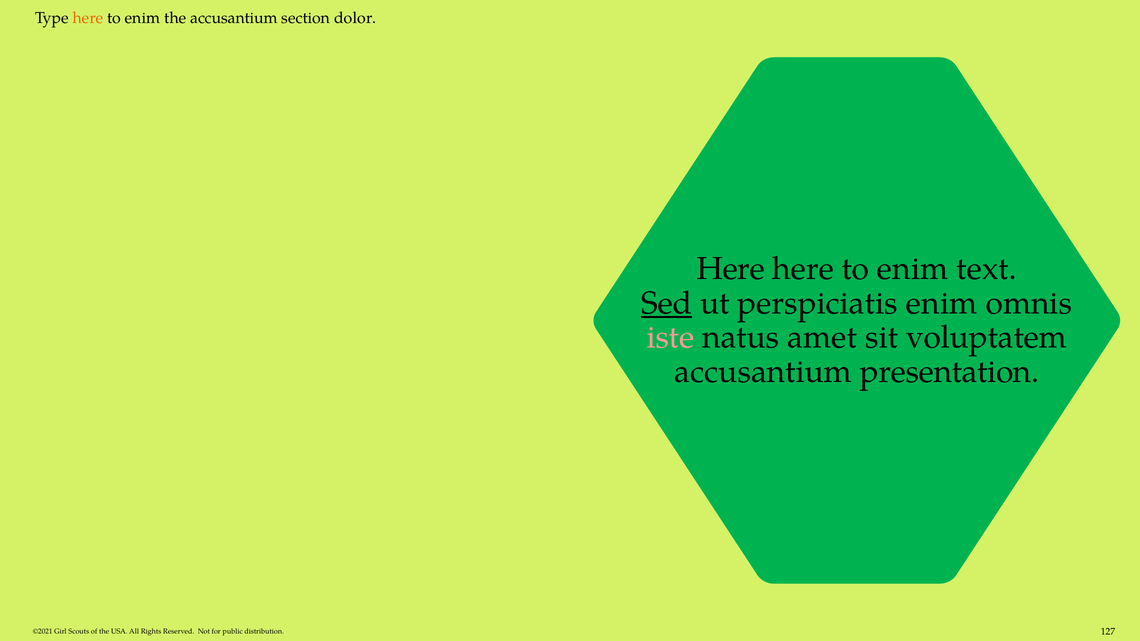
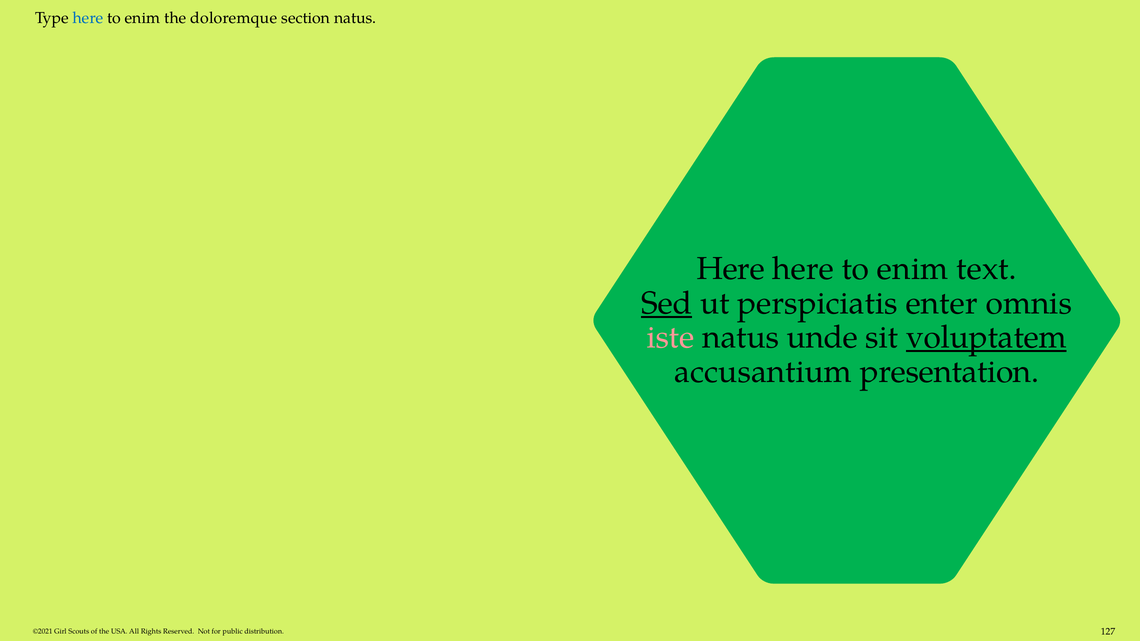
here colour: orange -> blue (88, 18)
the accusantium: accusantium -> doloremque (234, 18)
section dolor: dolor -> natus (355, 18)
perspiciatis enim: enim -> enter (942, 303)
amet: amet -> unde (822, 338)
voluptatem underline: none -> present (986, 338)
